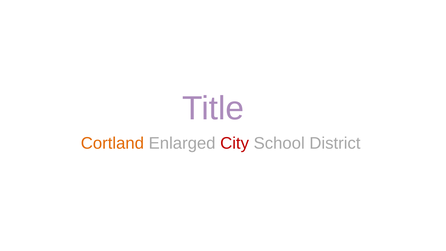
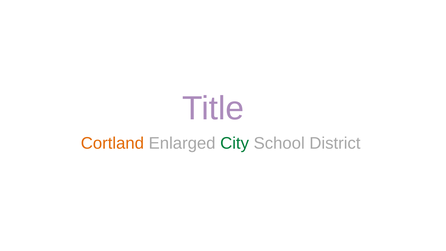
City colour: red -> green (235, 143)
